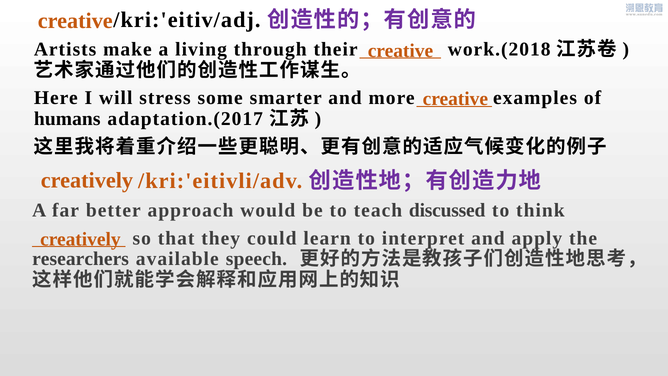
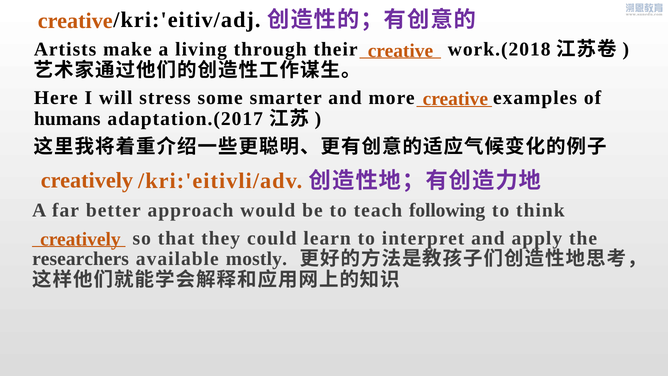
discussed: discussed -> following (447, 210)
speech: speech -> mostly (256, 259)
